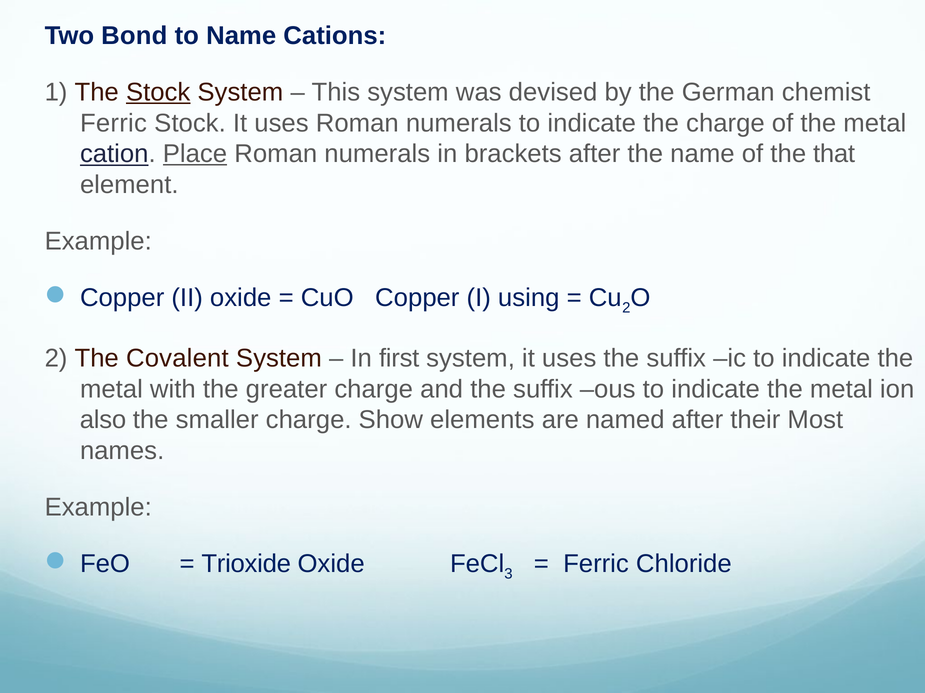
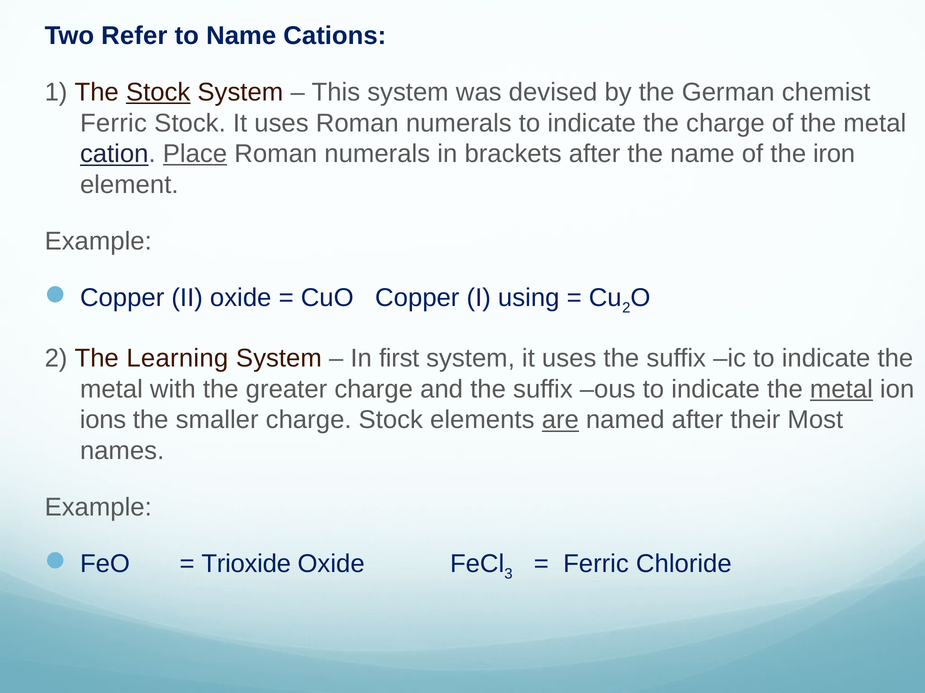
Bond: Bond -> Refer (134, 36)
that: that -> iron (834, 154)
Covalent: Covalent -> Learning (177, 359)
metal underline: none -> present (841, 390)
also: also -> ions (103, 420)
charge Show: Show -> Stock (391, 420)
are underline: none -> present (560, 420)
